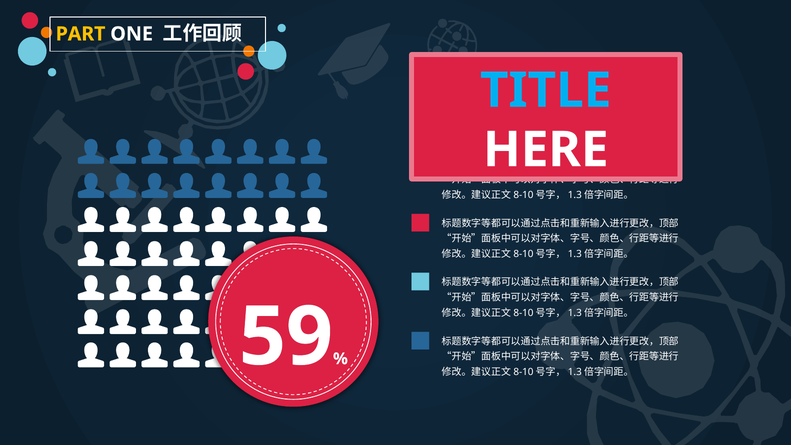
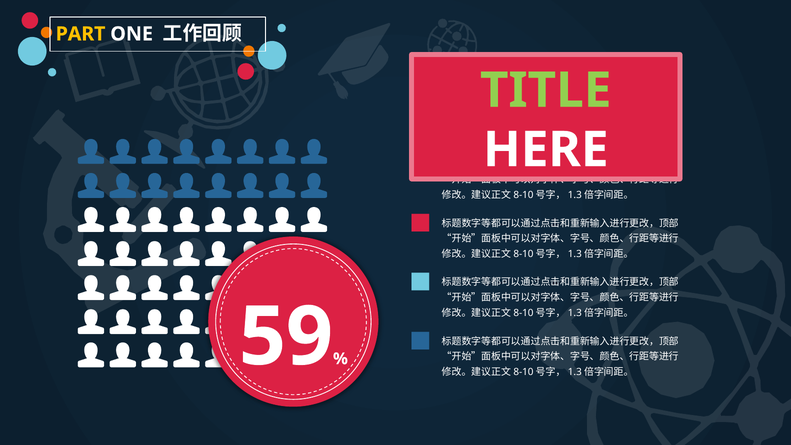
TITLE colour: light blue -> light green (546, 90)
